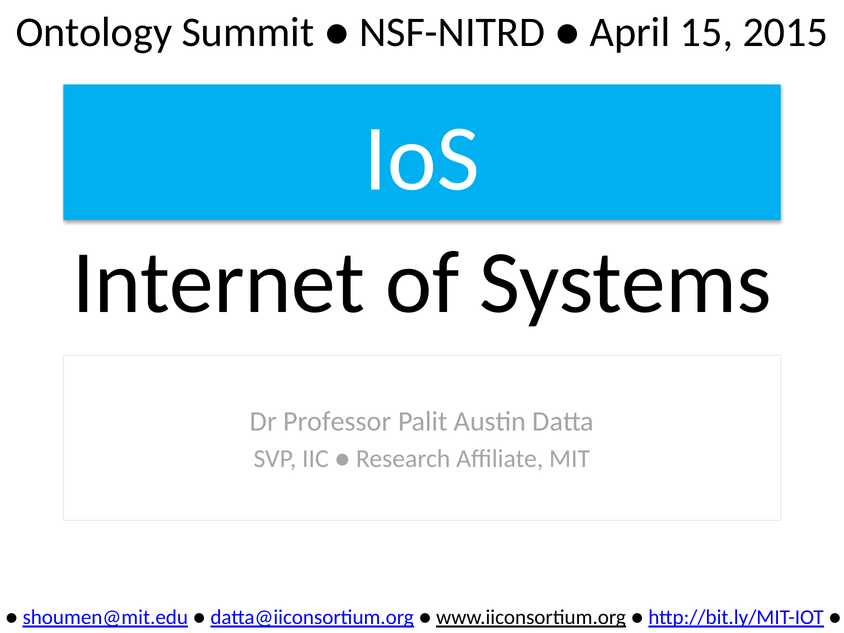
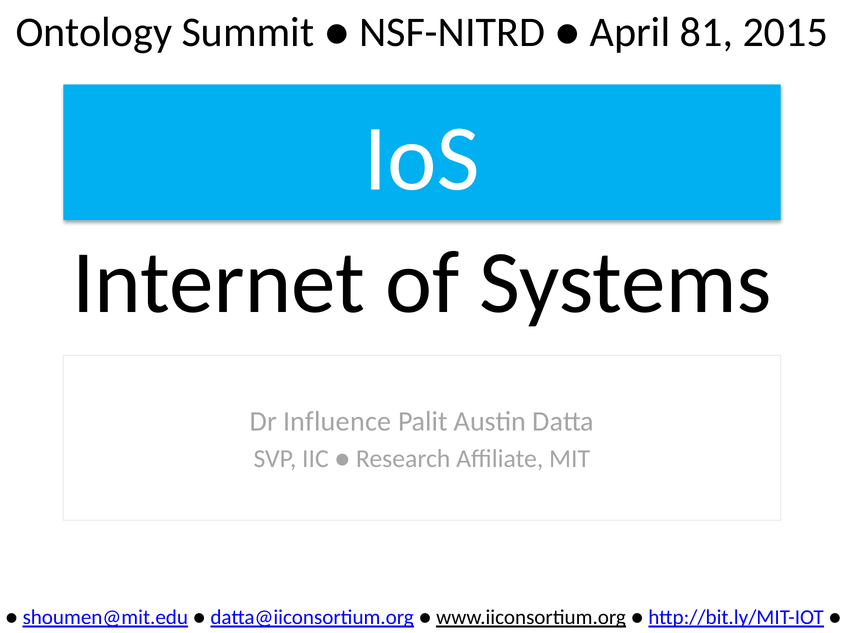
15: 15 -> 81 (706, 32)
Professor: Professor -> Influence (337, 422)
